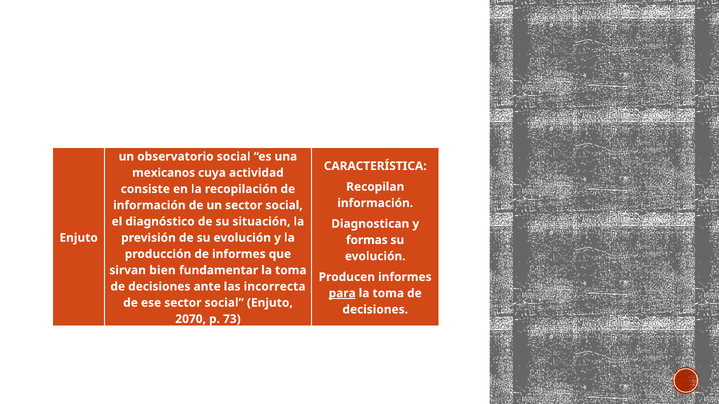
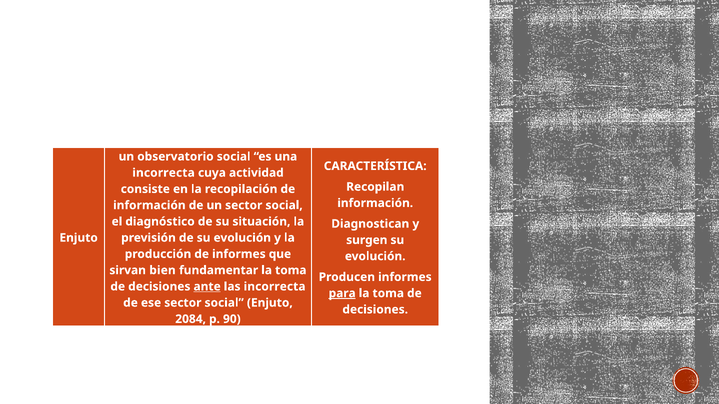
mexicanos: mexicanos -> incorrecta (163, 173)
formas: formas -> surgen (367, 240)
ante underline: none -> present (207, 287)
2070: 2070 -> 2084 (191, 319)
73: 73 -> 90 (232, 319)
